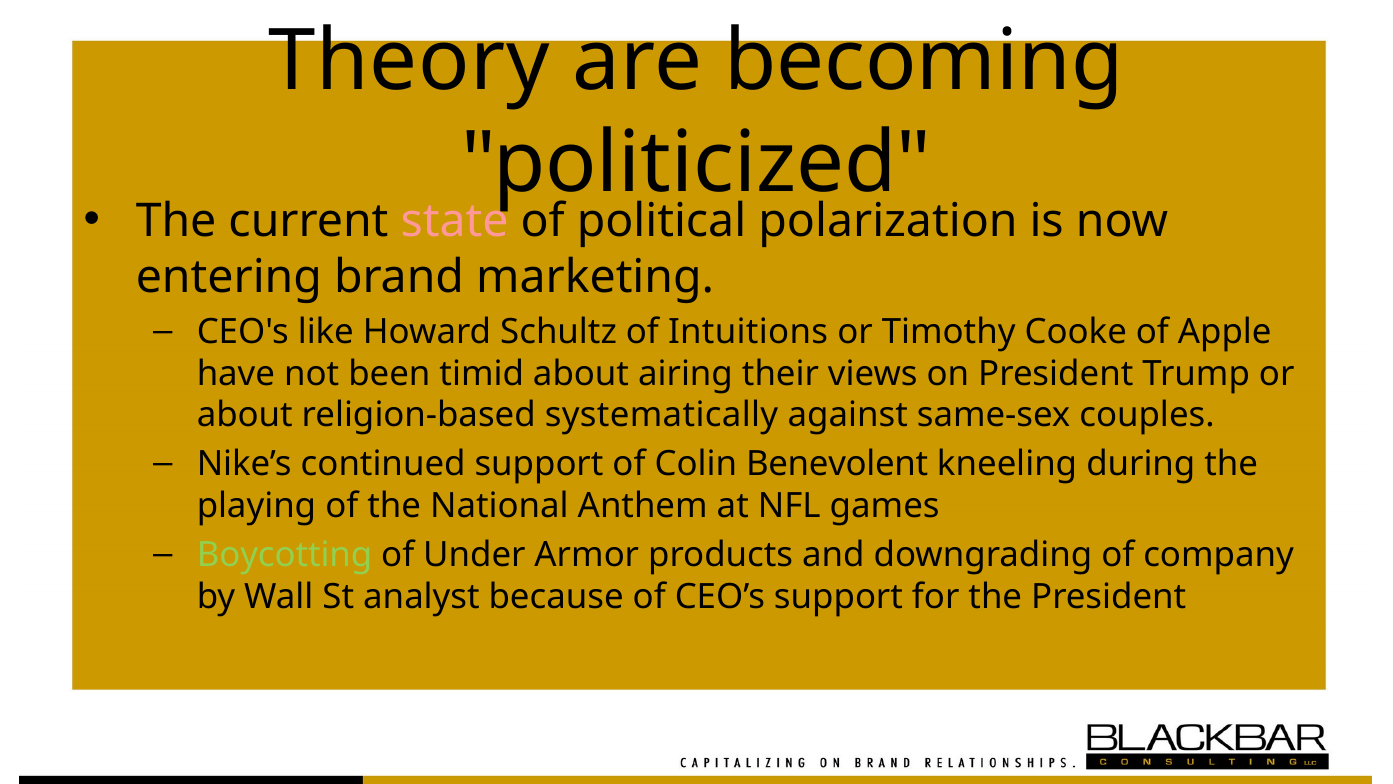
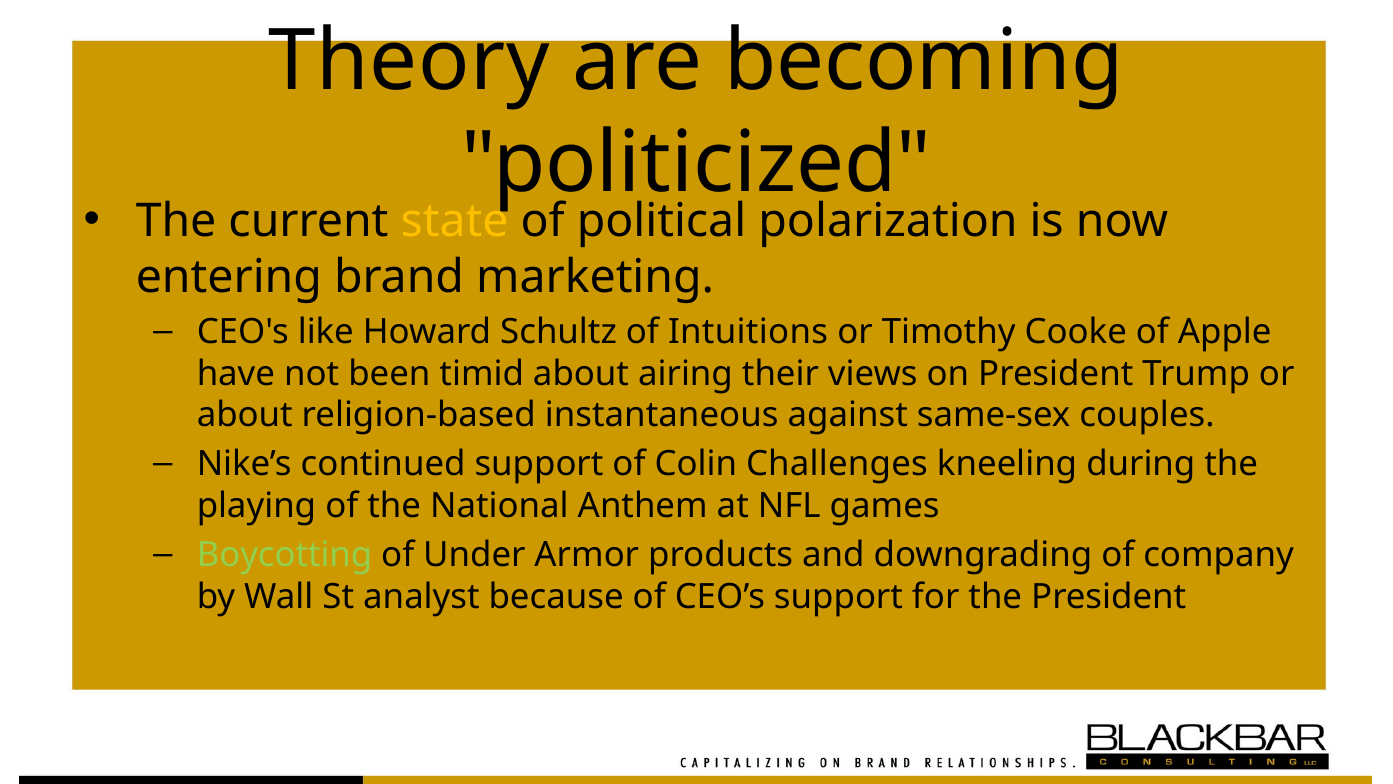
state colour: pink -> yellow (455, 221)
systematically: systematically -> instantaneous (662, 415)
Benevolent: Benevolent -> Challenges (837, 464)
